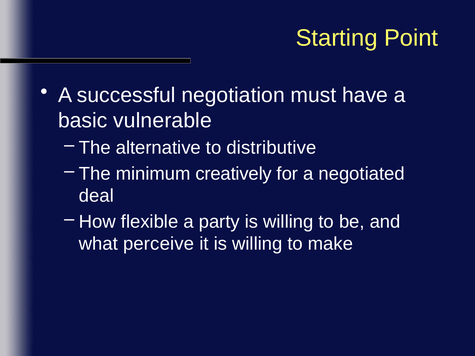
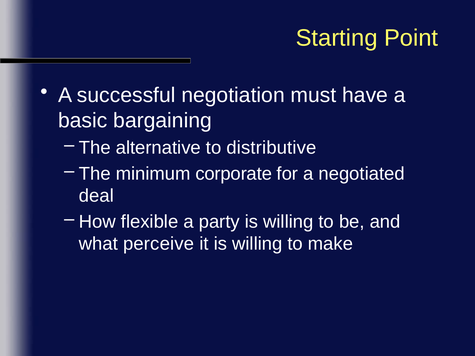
vulnerable: vulnerable -> bargaining (163, 121)
creatively: creatively -> corporate (234, 174)
